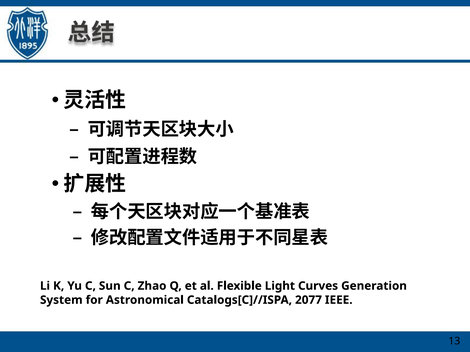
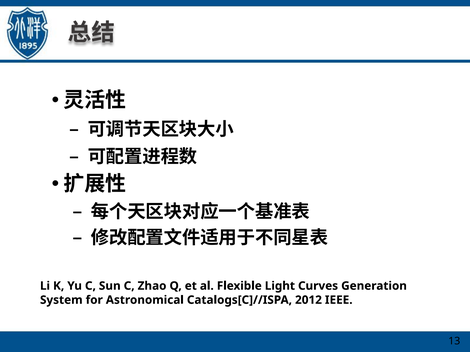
2077: 2077 -> 2012 (308, 300)
